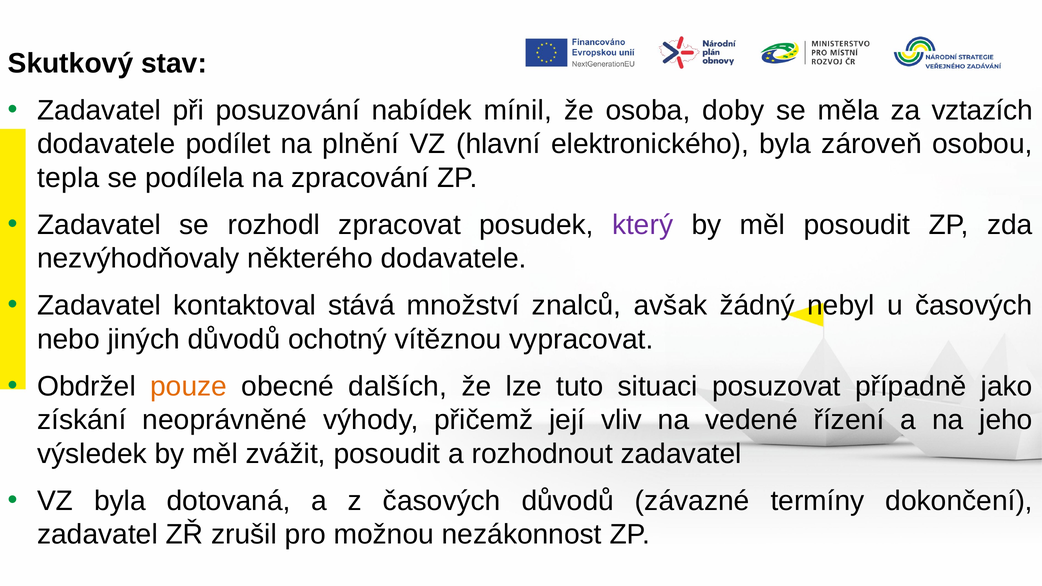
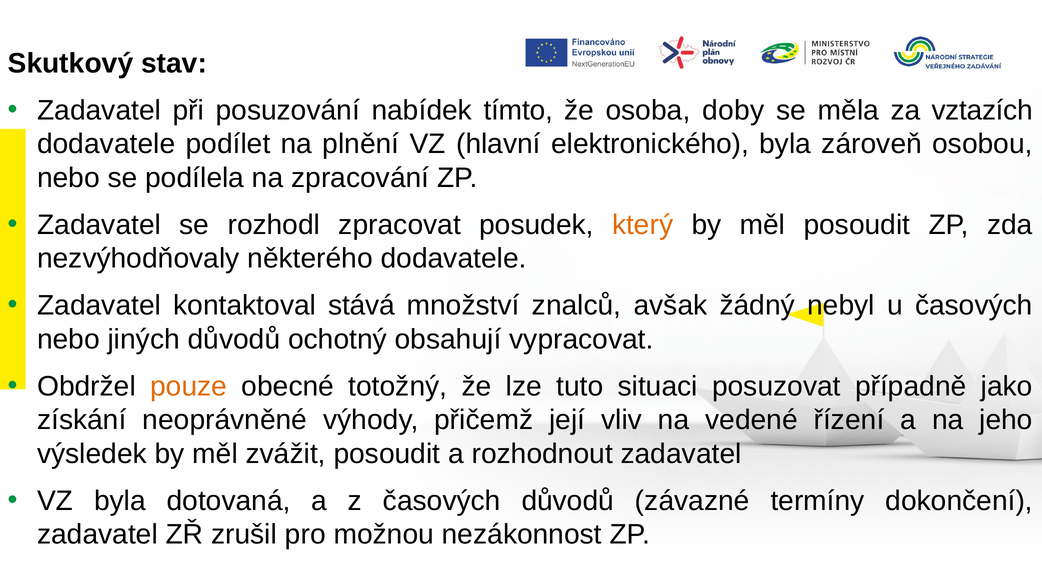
mínil: mínil -> tímto (518, 110)
tepla: tepla -> nebo (68, 178)
který colour: purple -> orange (643, 225)
vítěznou: vítěznou -> obsahují (448, 339)
dalších: dalších -> totožný (398, 386)
